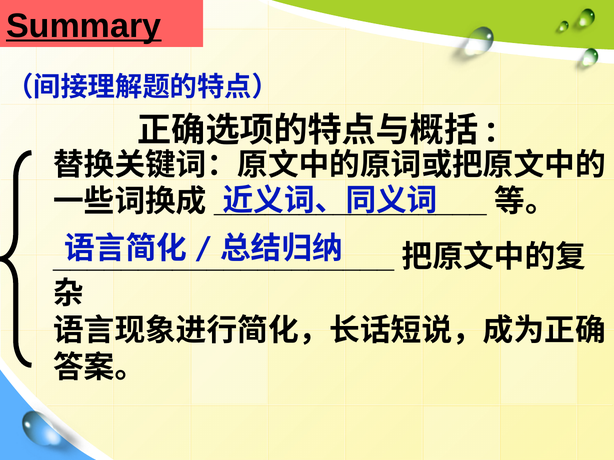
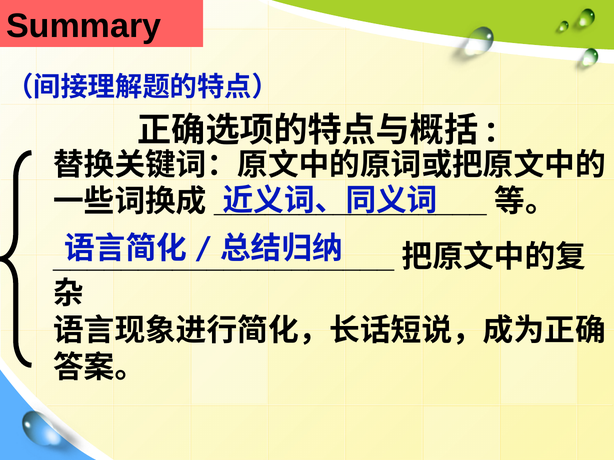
Summary underline: present -> none (84, 26)
